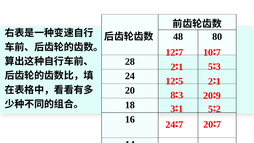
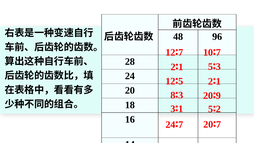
80: 80 -> 96 (217, 37)
